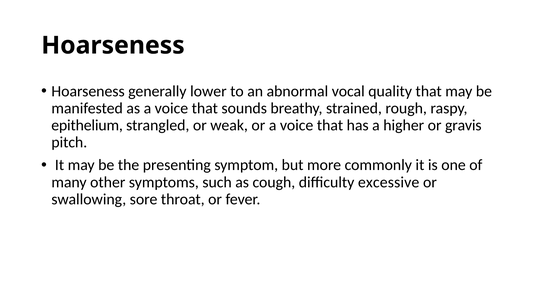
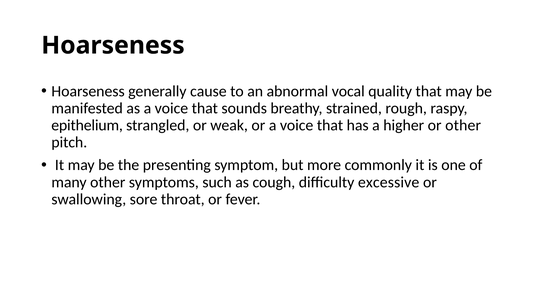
lower: lower -> cause (208, 91)
or gravis: gravis -> other (463, 126)
